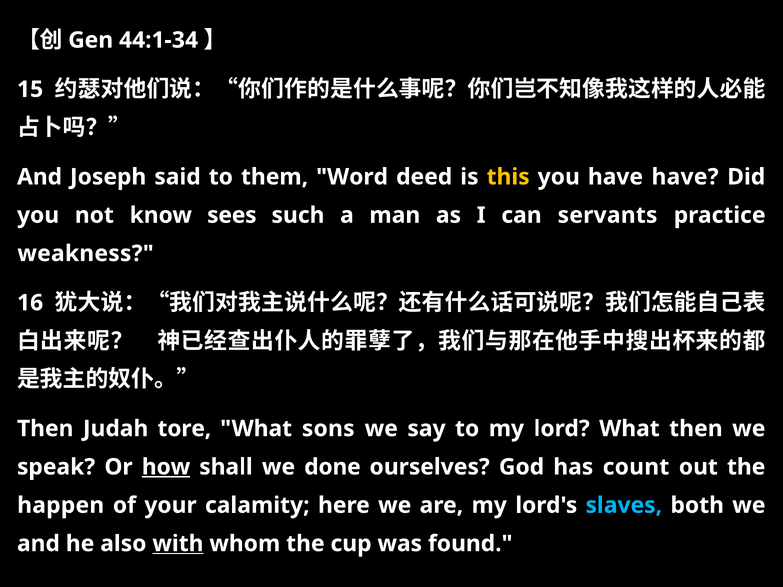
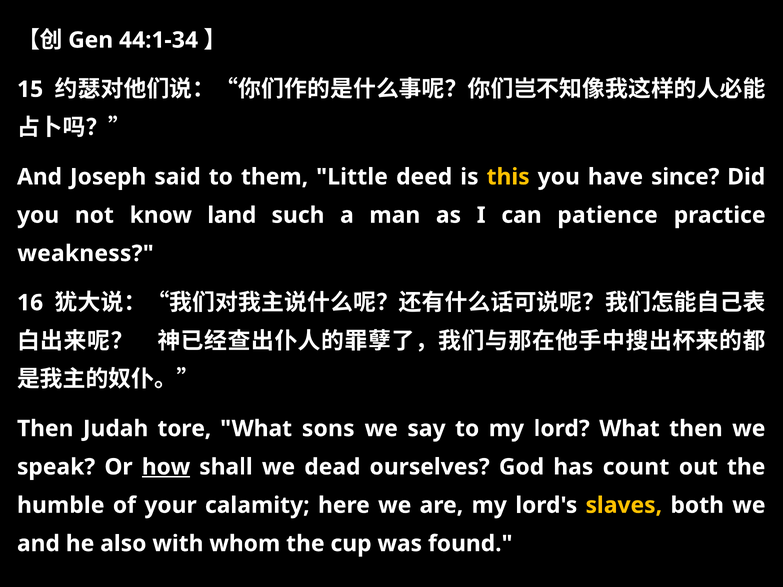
Word: Word -> Little (352, 177)
have have: have -> since (685, 177)
sees: sees -> land (232, 215)
servants: servants -> patience (608, 215)
done: done -> dead (332, 467)
happen: happen -> humble (61, 506)
slaves colour: light blue -> yellow (624, 506)
with underline: present -> none (178, 544)
